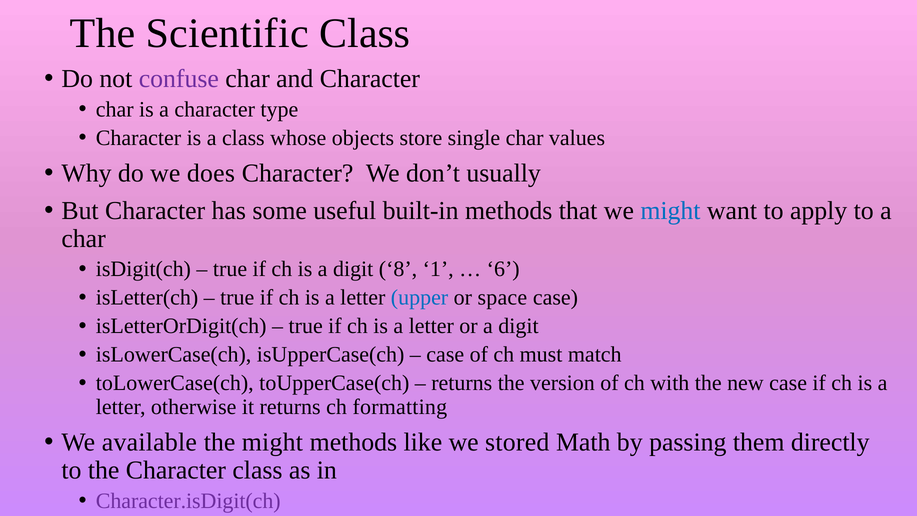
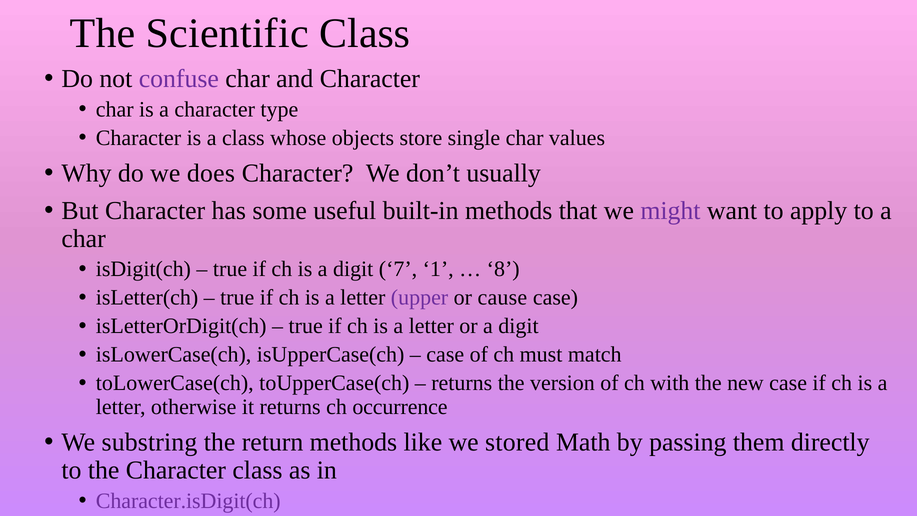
might colour: blue -> purple (670, 211)
8: 8 -> 7 (398, 269)
6: 6 -> 8 (503, 269)
upper colour: blue -> purple (420, 298)
space: space -> cause (502, 298)
formatting: formatting -> occurrence (400, 407)
available: available -> substring (149, 442)
the might: might -> return (273, 442)
